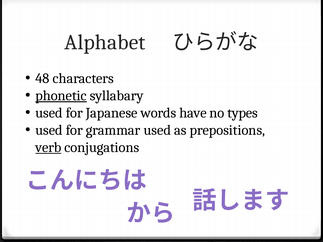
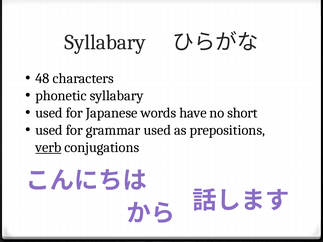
Alphabet: Alphabet -> Syllabary (105, 42)
phonetic underline: present -> none (61, 96)
types: types -> short (243, 113)
